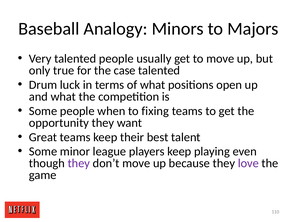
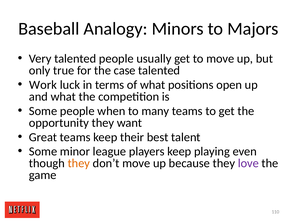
Drum: Drum -> Work (43, 85)
fixing: fixing -> many (155, 111)
they colour: purple -> orange (79, 164)
